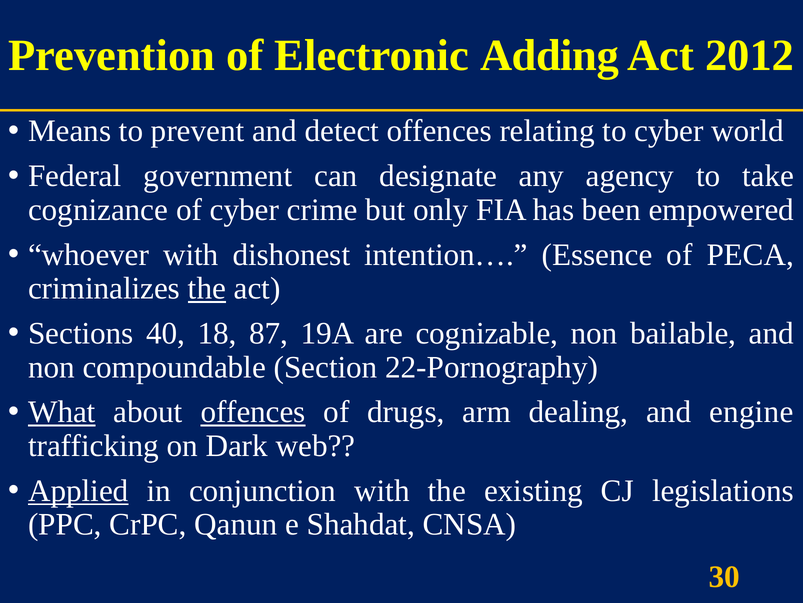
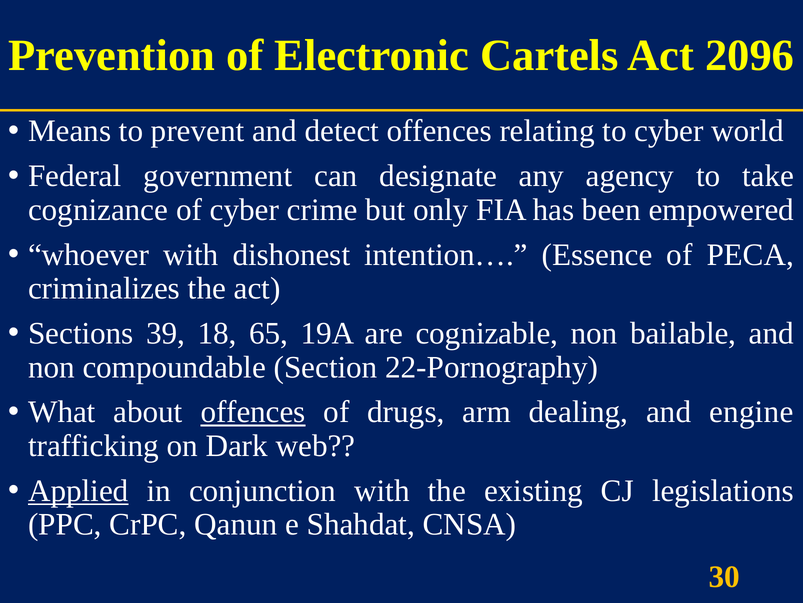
Adding: Adding -> Cartels (549, 55)
2012: 2012 -> 2096 (750, 55)
the underline: present -> none (207, 288)
40: 40 -> 39 (166, 333)
87: 87 -> 65 (269, 333)
What underline: present -> none (62, 412)
